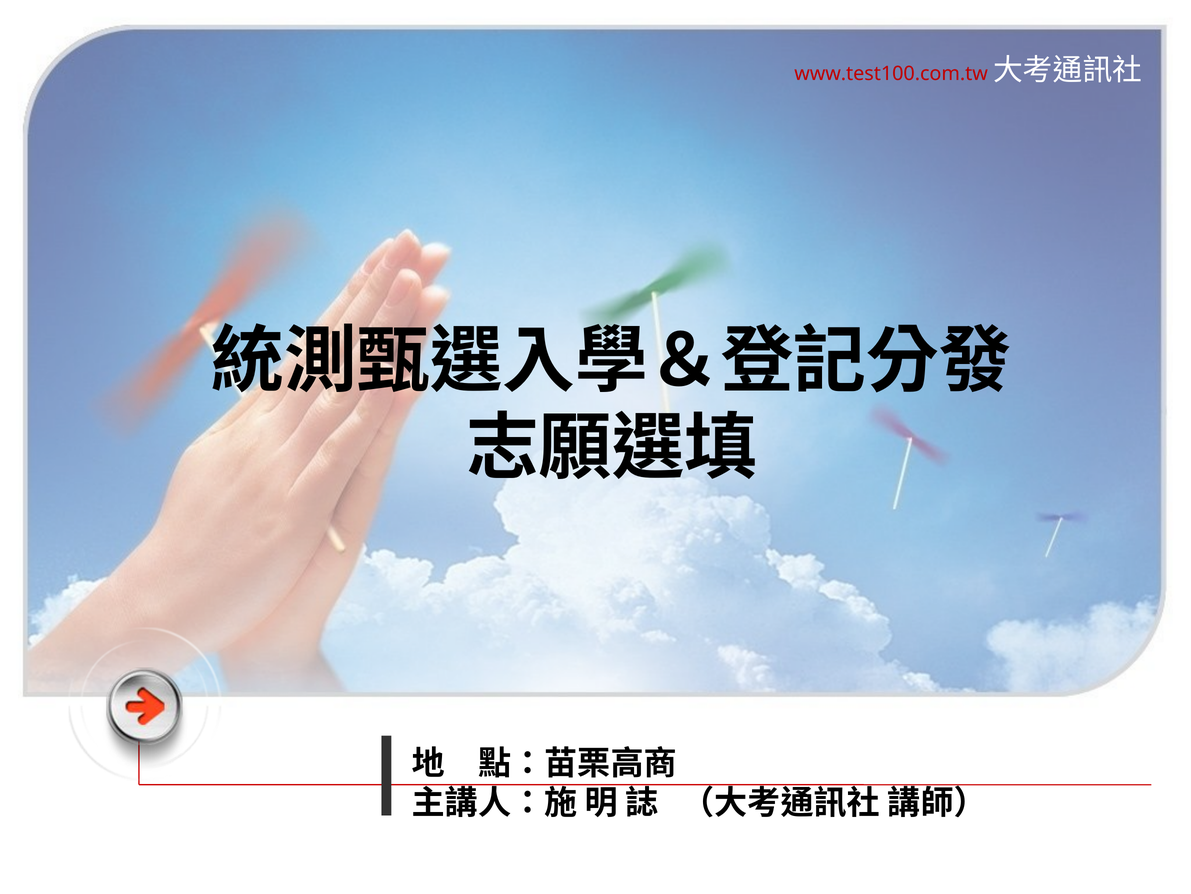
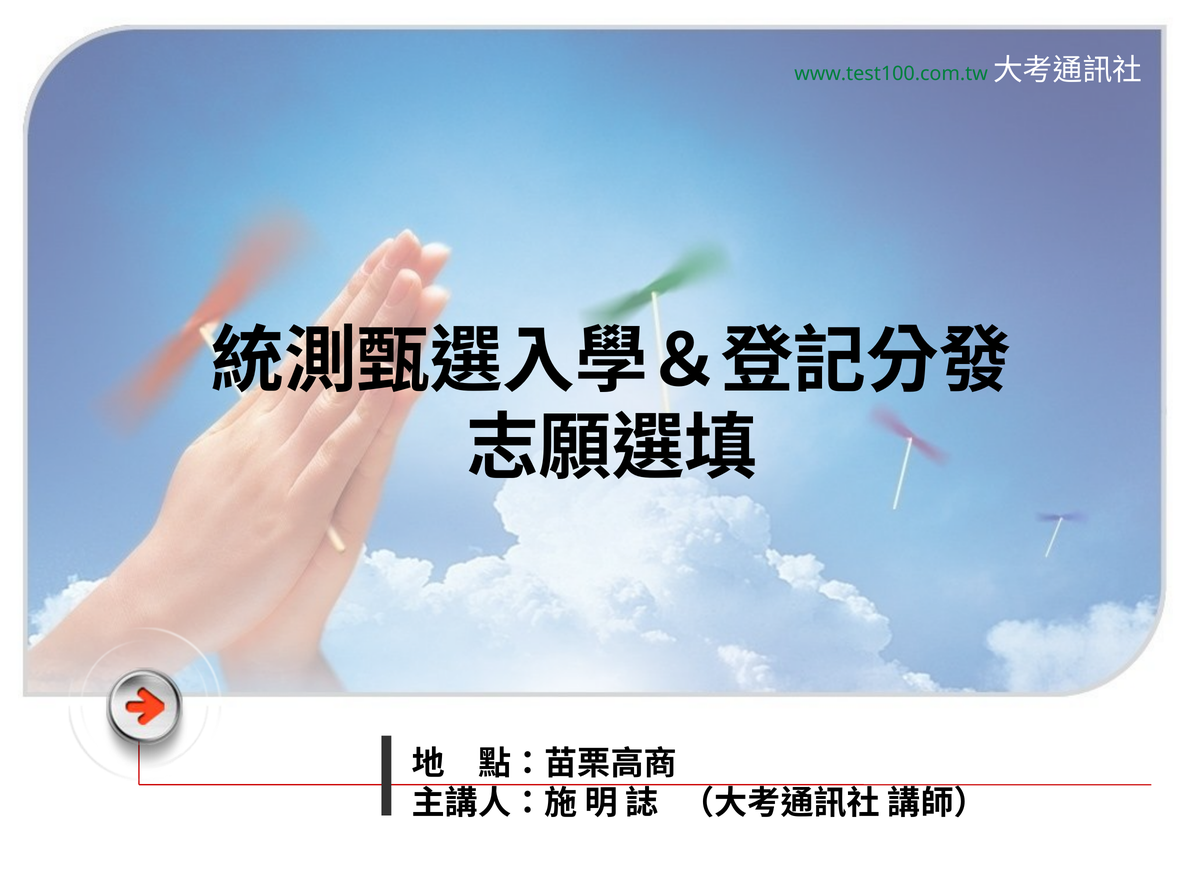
www.test100.com.tw colour: red -> green (891, 74)
